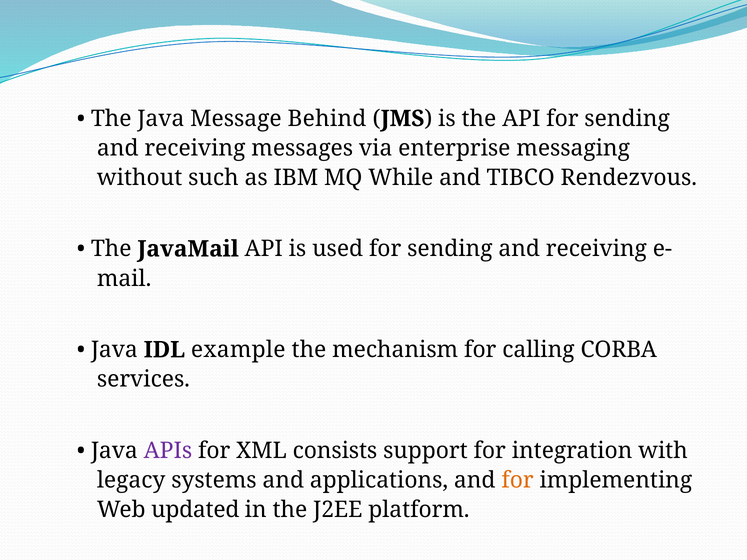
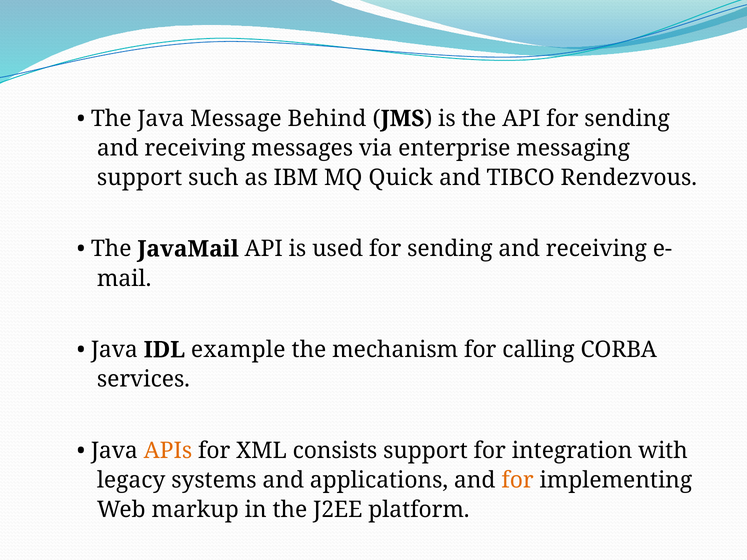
without: without -> support (140, 178)
While: While -> Quick (401, 178)
APIs colour: purple -> orange (168, 451)
updated: updated -> markup (195, 510)
